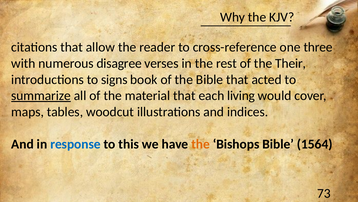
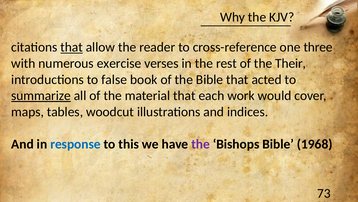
that underline: none -> present (72, 47)
disagree: disagree -> exercise (119, 63)
signs: signs -> false (114, 79)
living: living -> work (241, 95)
the colour: orange -> purple (201, 144)
1564: 1564 -> 1968 (315, 144)
